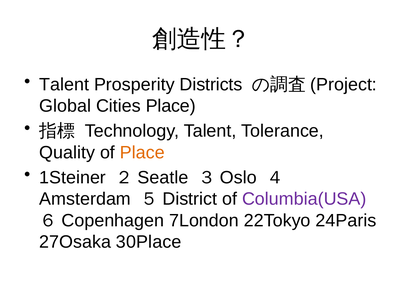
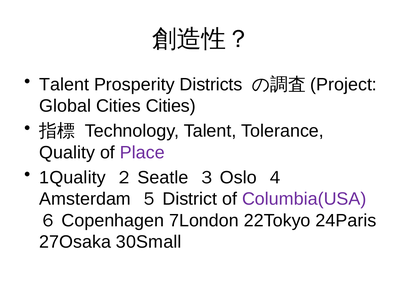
Cities Place: Place -> Cities (171, 106)
Place colour: orange -> purple (142, 153)
1Steiner: 1Steiner -> 1Quality (73, 178)
30Place: 30Place -> 30Small (149, 242)
